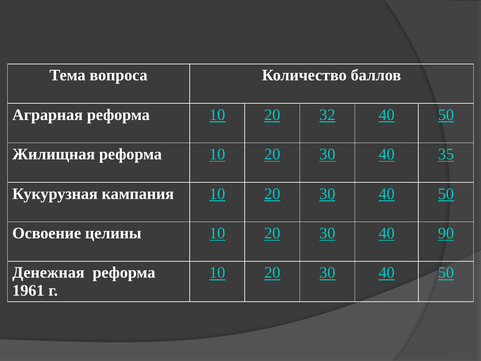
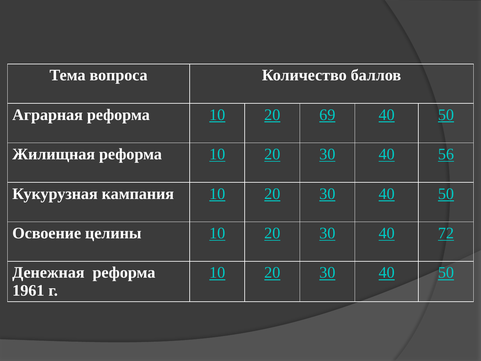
32: 32 -> 69 (327, 115)
35: 35 -> 56 (446, 154)
90: 90 -> 72 (446, 233)
